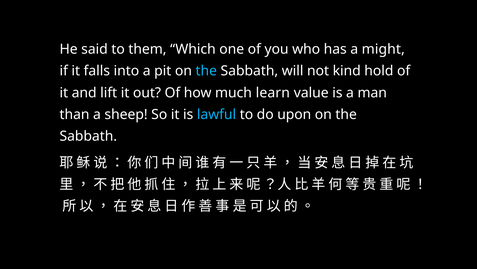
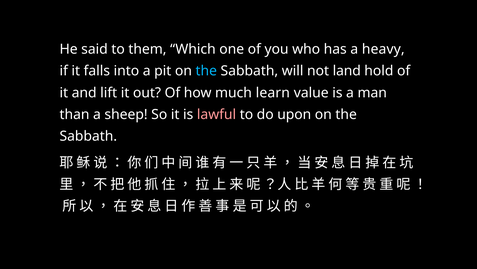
might: might -> heavy (383, 49)
kind: kind -> land (347, 71)
lawful colour: light blue -> pink (217, 114)
